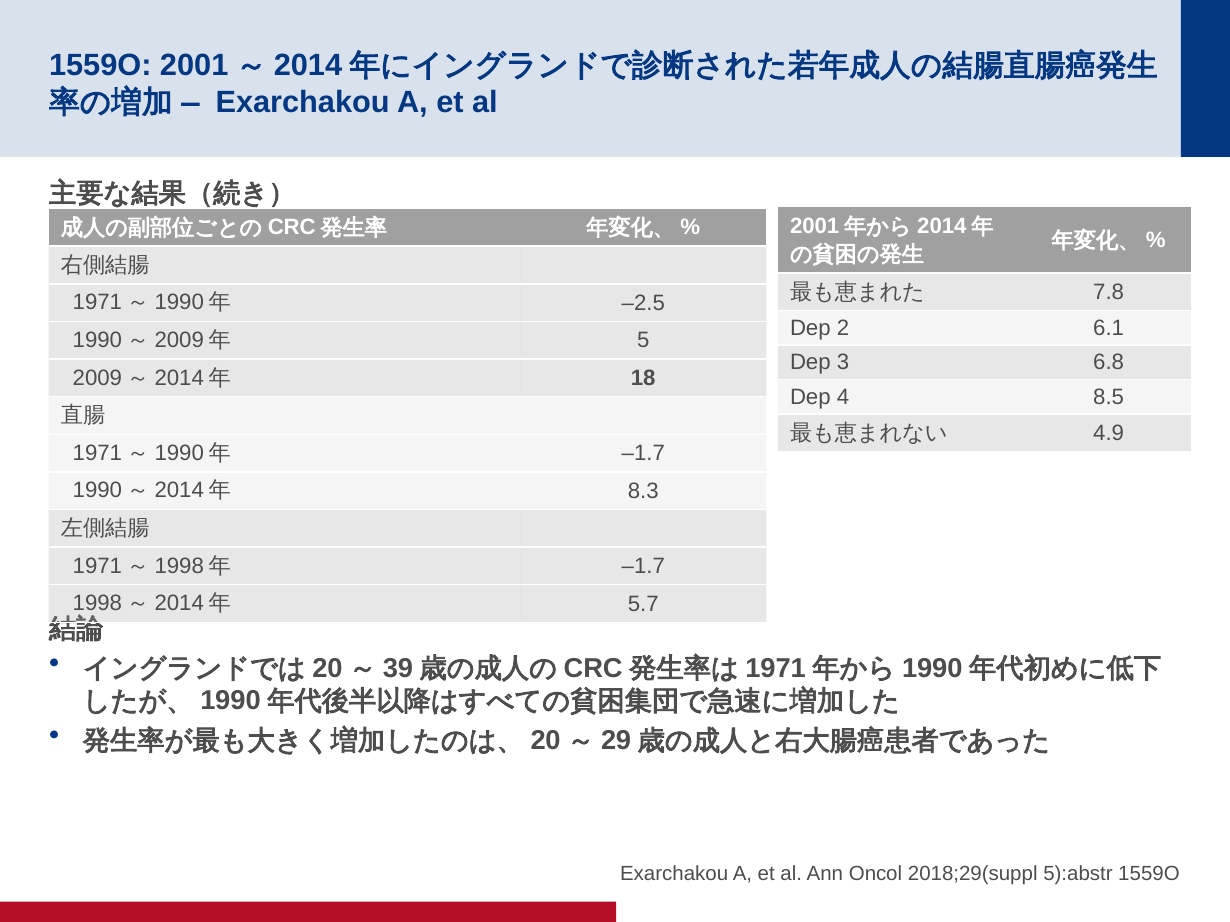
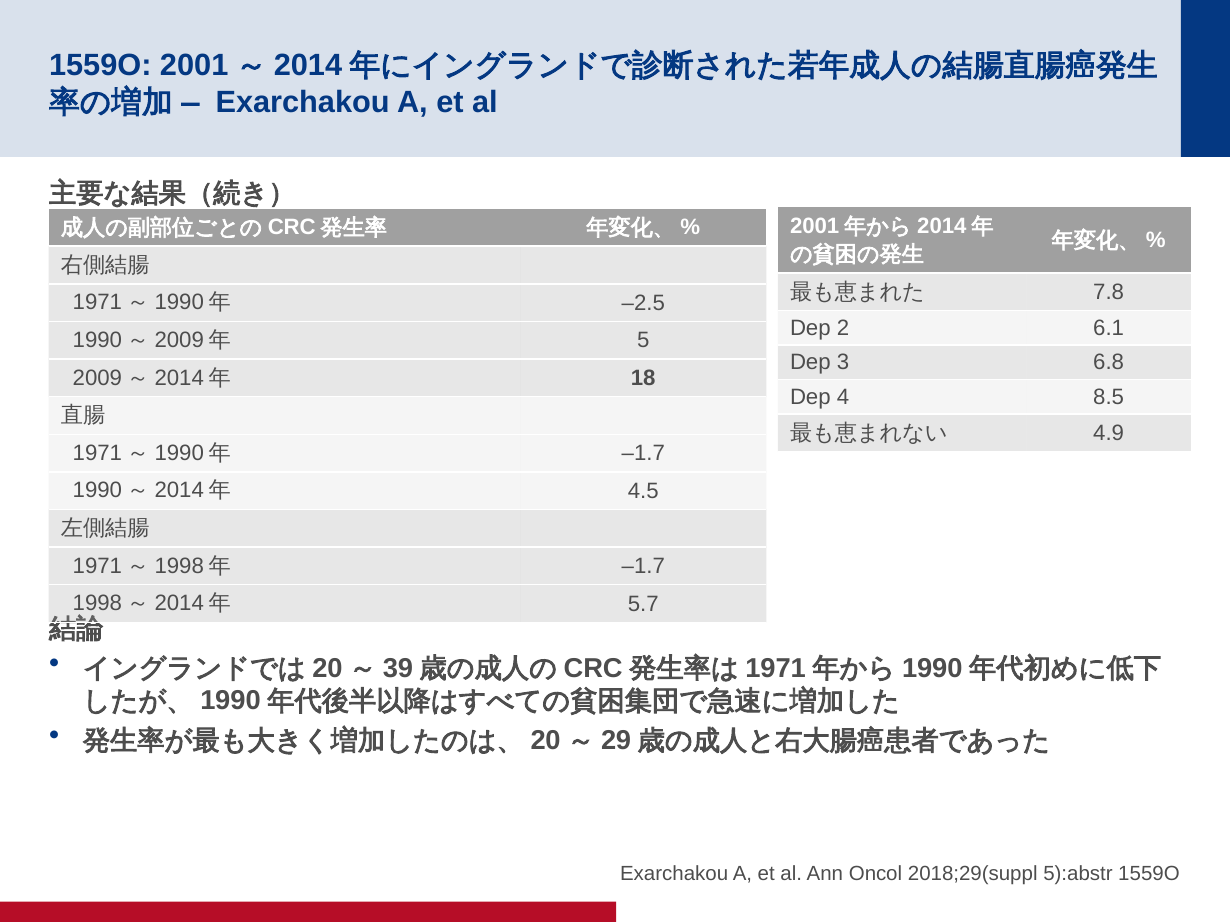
8.3: 8.3 -> 4.5 (643, 491)
